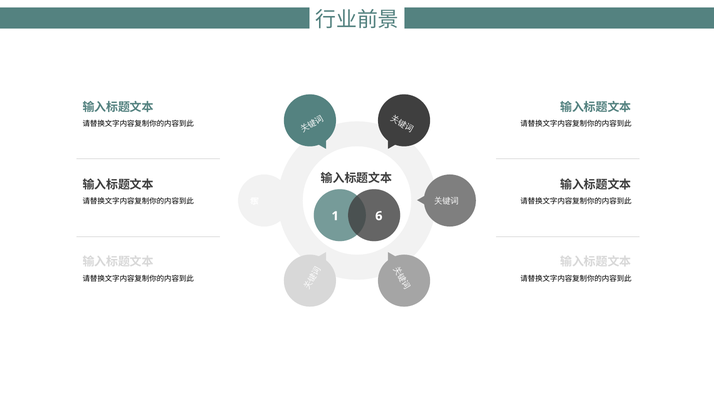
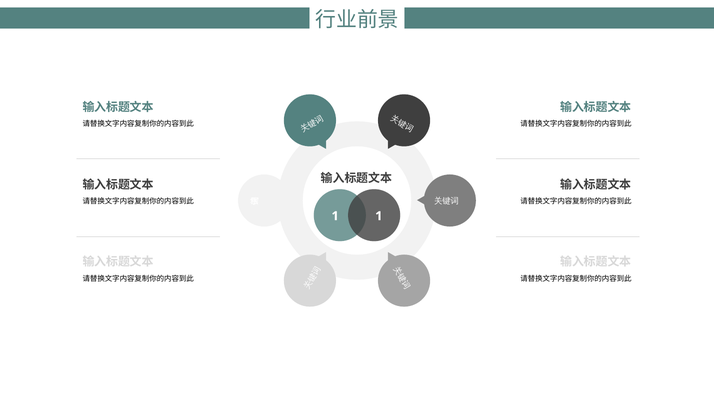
1 6: 6 -> 1 (379, 216)
